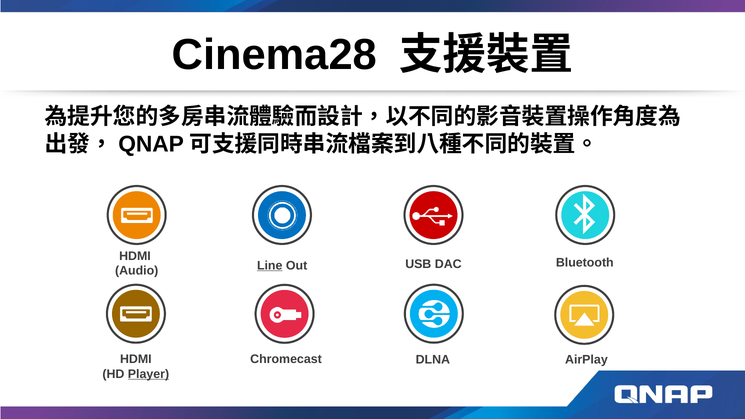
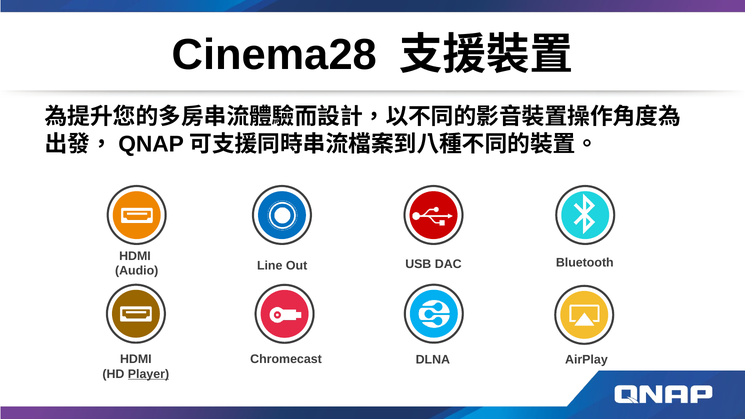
Line underline: present -> none (270, 265)
